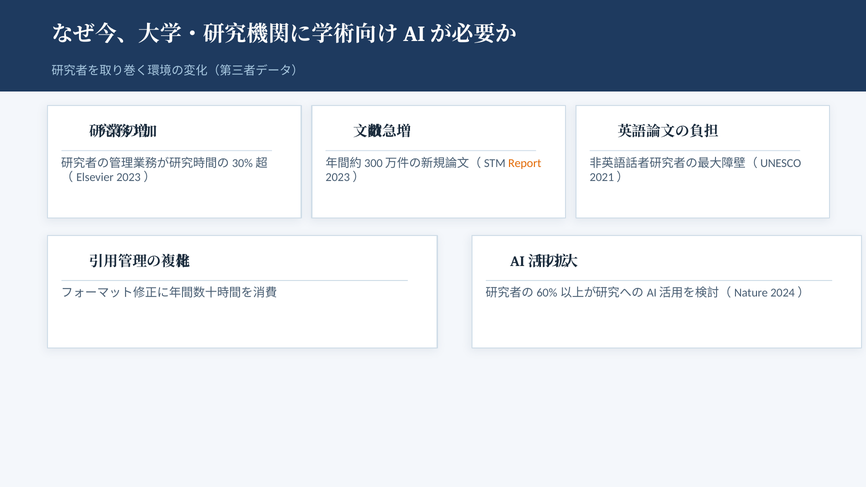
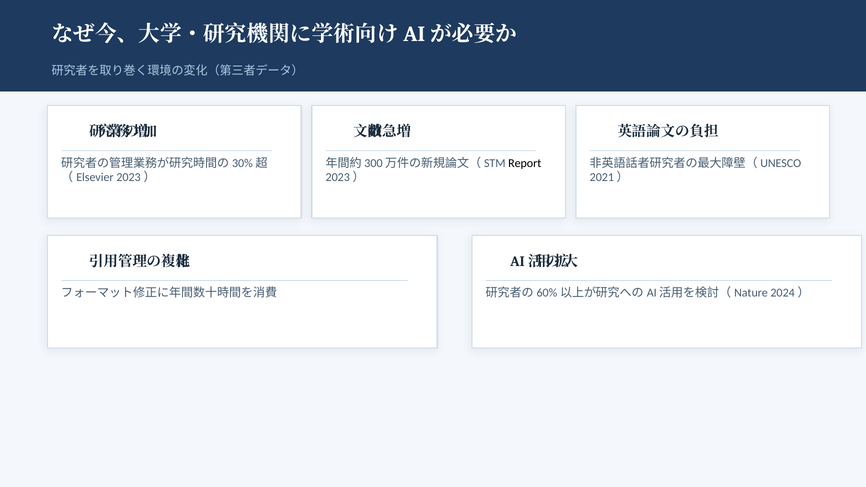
Report colour: orange -> black (525, 163)
